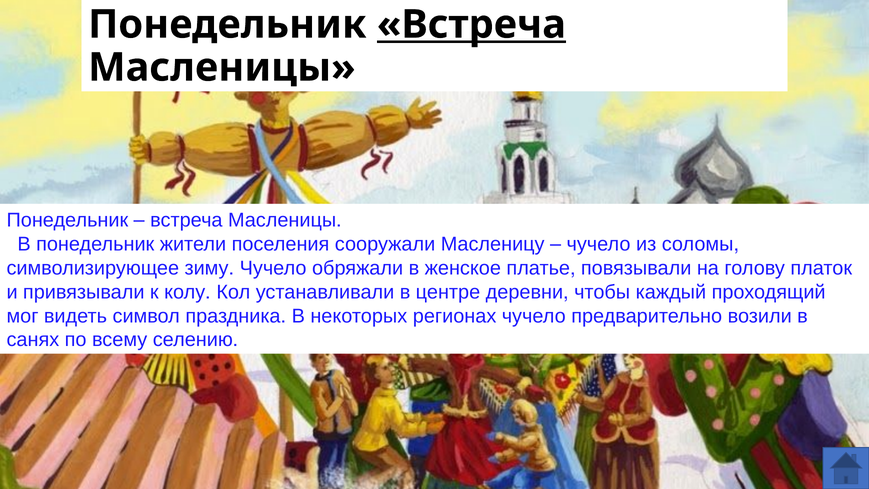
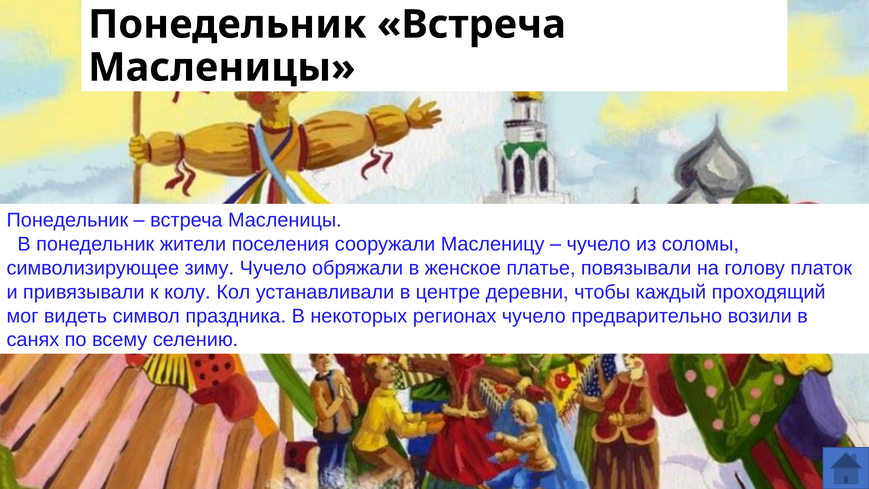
Встреча underline: present -> none (471, 25)
